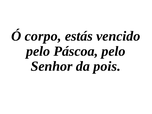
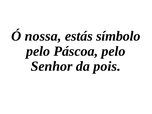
corpo: corpo -> nossa (43, 36)
vencido: vencido -> símbolo (118, 36)
